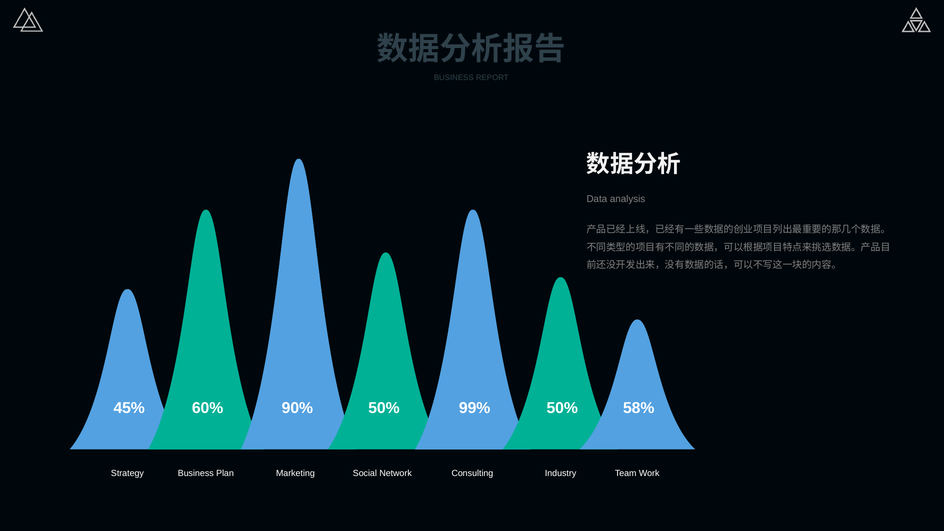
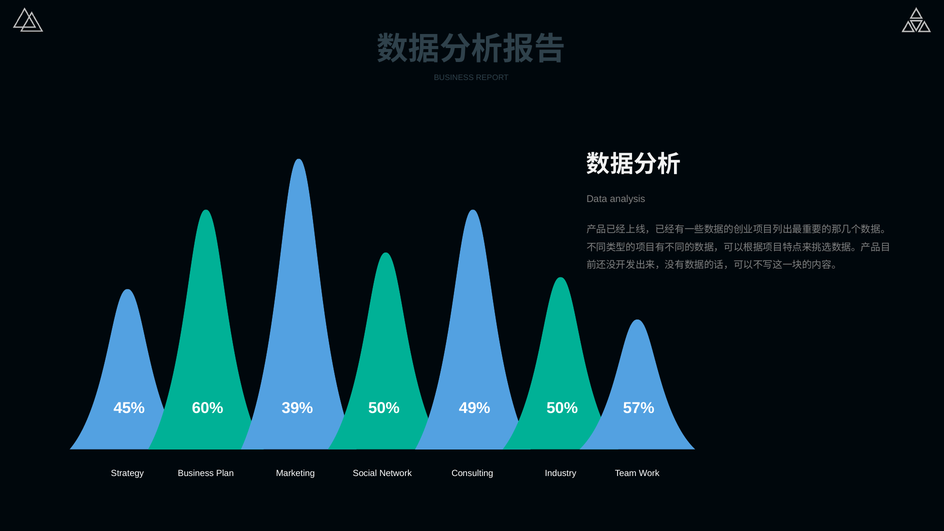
90%: 90% -> 39% (297, 408)
99%: 99% -> 49% (475, 408)
58%: 58% -> 57% (639, 408)
